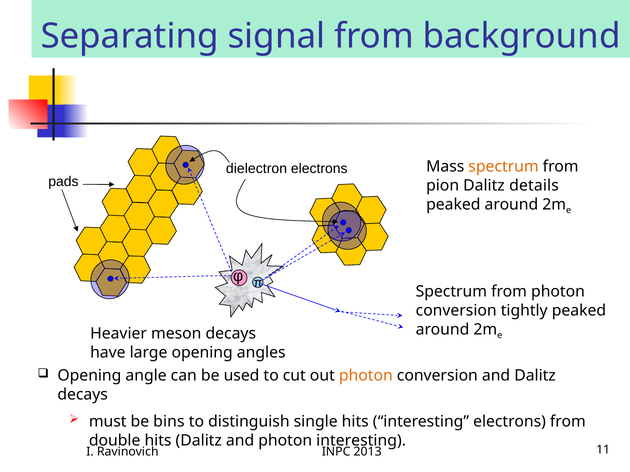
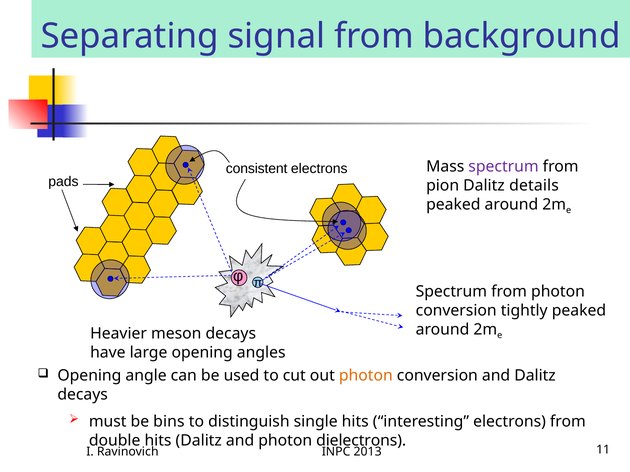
dielectron: dielectron -> consistent (257, 169)
spectrum colour: orange -> purple (504, 167)
photon interesting: interesting -> dielectrons (361, 441)
